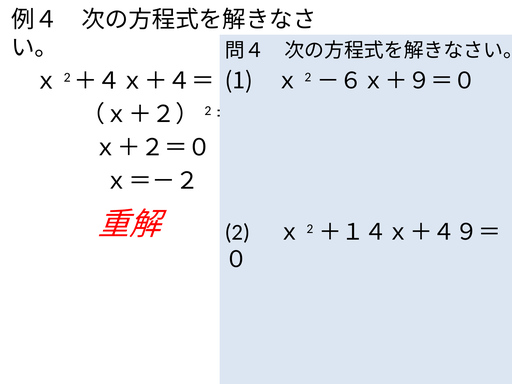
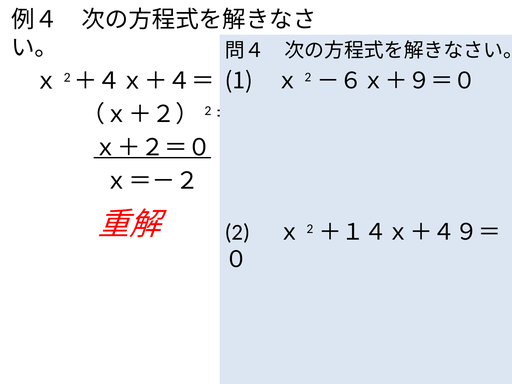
ｘ＋２＝０ underline: none -> present (152, 148)
